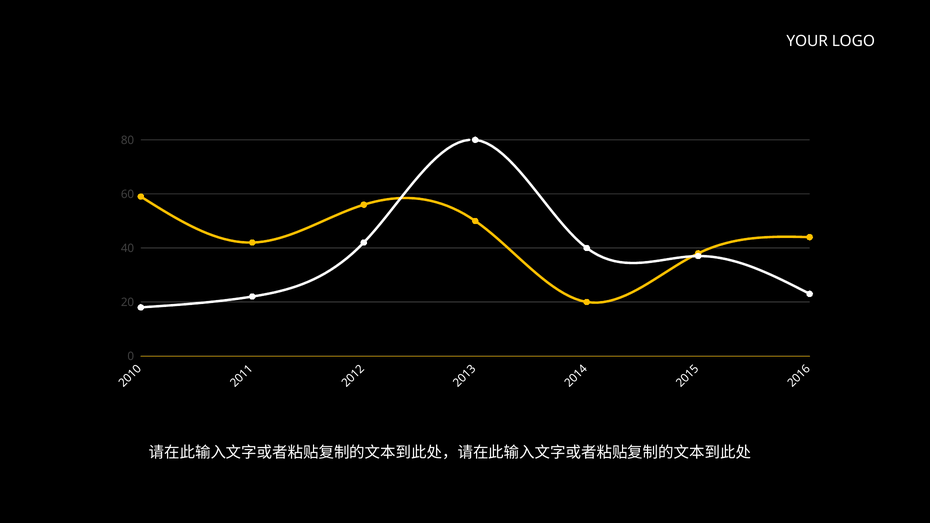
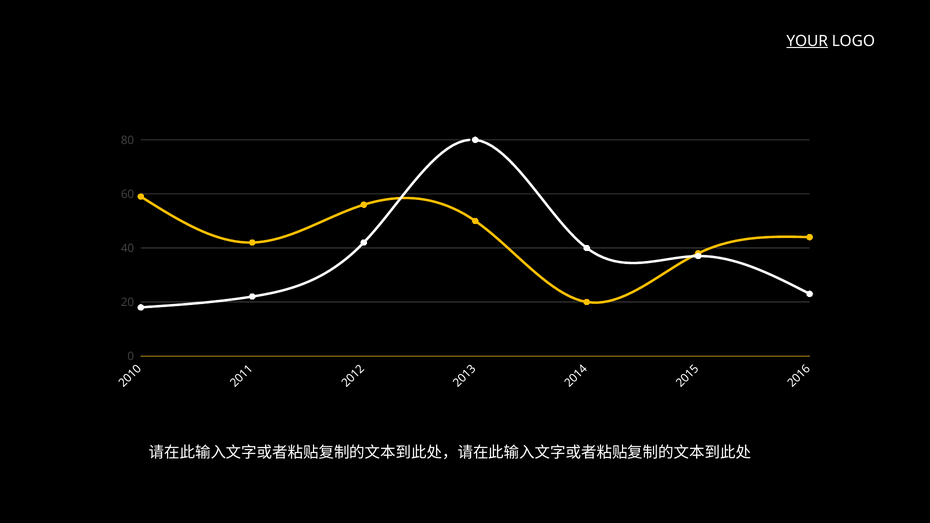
YOUR underline: none -> present (807, 41)
